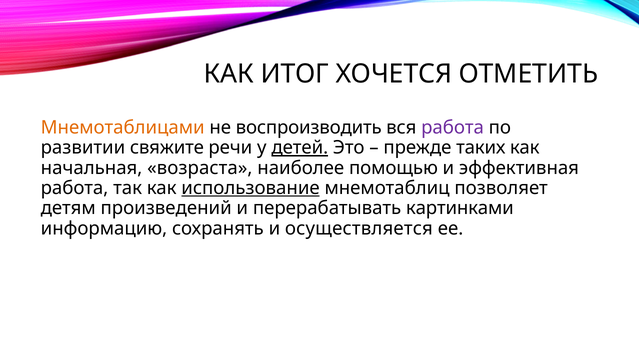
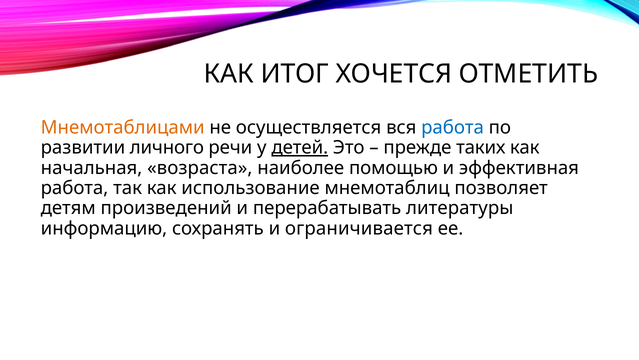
воспроизводить: воспроизводить -> осуществляется (309, 127)
работа colour: purple -> blue (453, 127)
свяжите: свяжите -> личного (167, 148)
использование underline: present -> none (251, 188)
картинками: картинками -> литературы (460, 208)
осуществляется: осуществляется -> ограничивается (359, 228)
